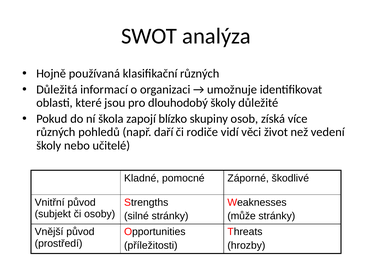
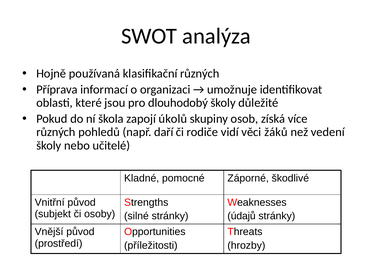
Důležitá: Důležitá -> Příprava (57, 89)
blízko: blízko -> úkolů (173, 119)
život: život -> žáků (276, 132)
může: může -> údajů (242, 216)
